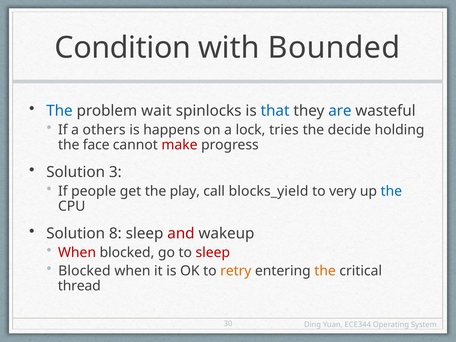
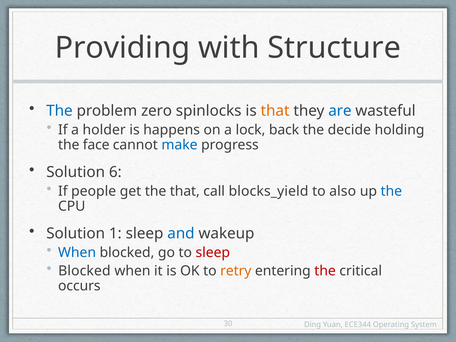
Condition: Condition -> Providing (123, 48)
Bounded: Bounded -> Structure (334, 48)
wait: wait -> zero (157, 111)
that colour: blue -> orange (275, 111)
others: others -> holder (104, 130)
tries: tries -> back (284, 130)
make colour: red -> blue (180, 145)
3: 3 -> 6 (115, 172)
the play: play -> that (185, 191)
very: very -> also (343, 191)
8: 8 -> 1 (115, 233)
and colour: red -> blue (181, 233)
When colour: red -> blue (77, 252)
the colour: orange -> red (325, 271)
thread: thread -> occurs (79, 286)
